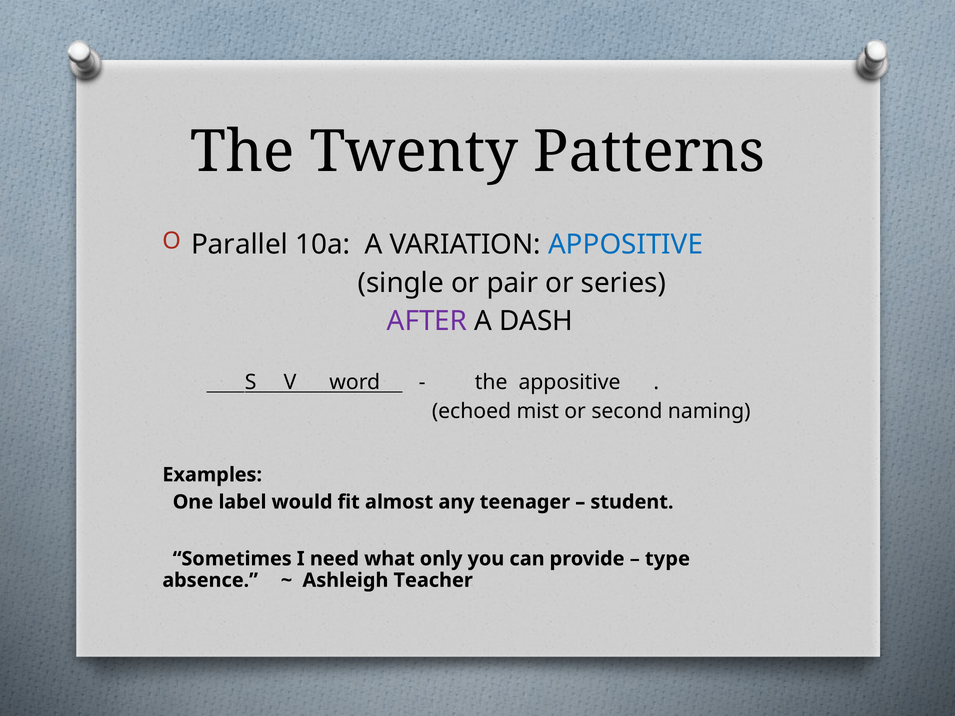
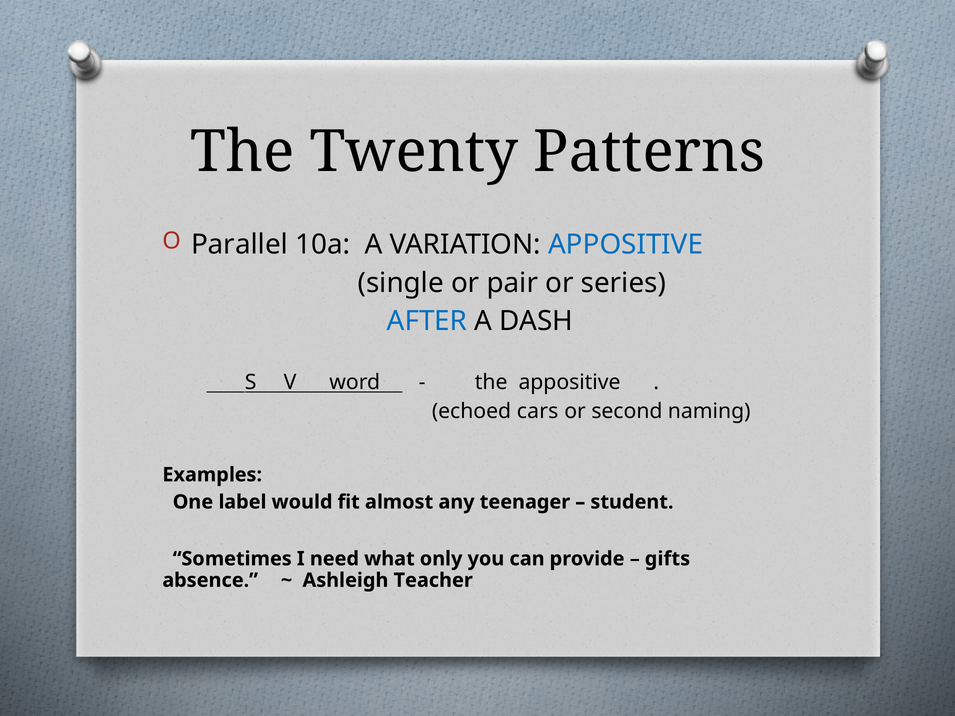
AFTER colour: purple -> blue (427, 321)
mist: mist -> cars (538, 412)
type: type -> gifts (667, 559)
